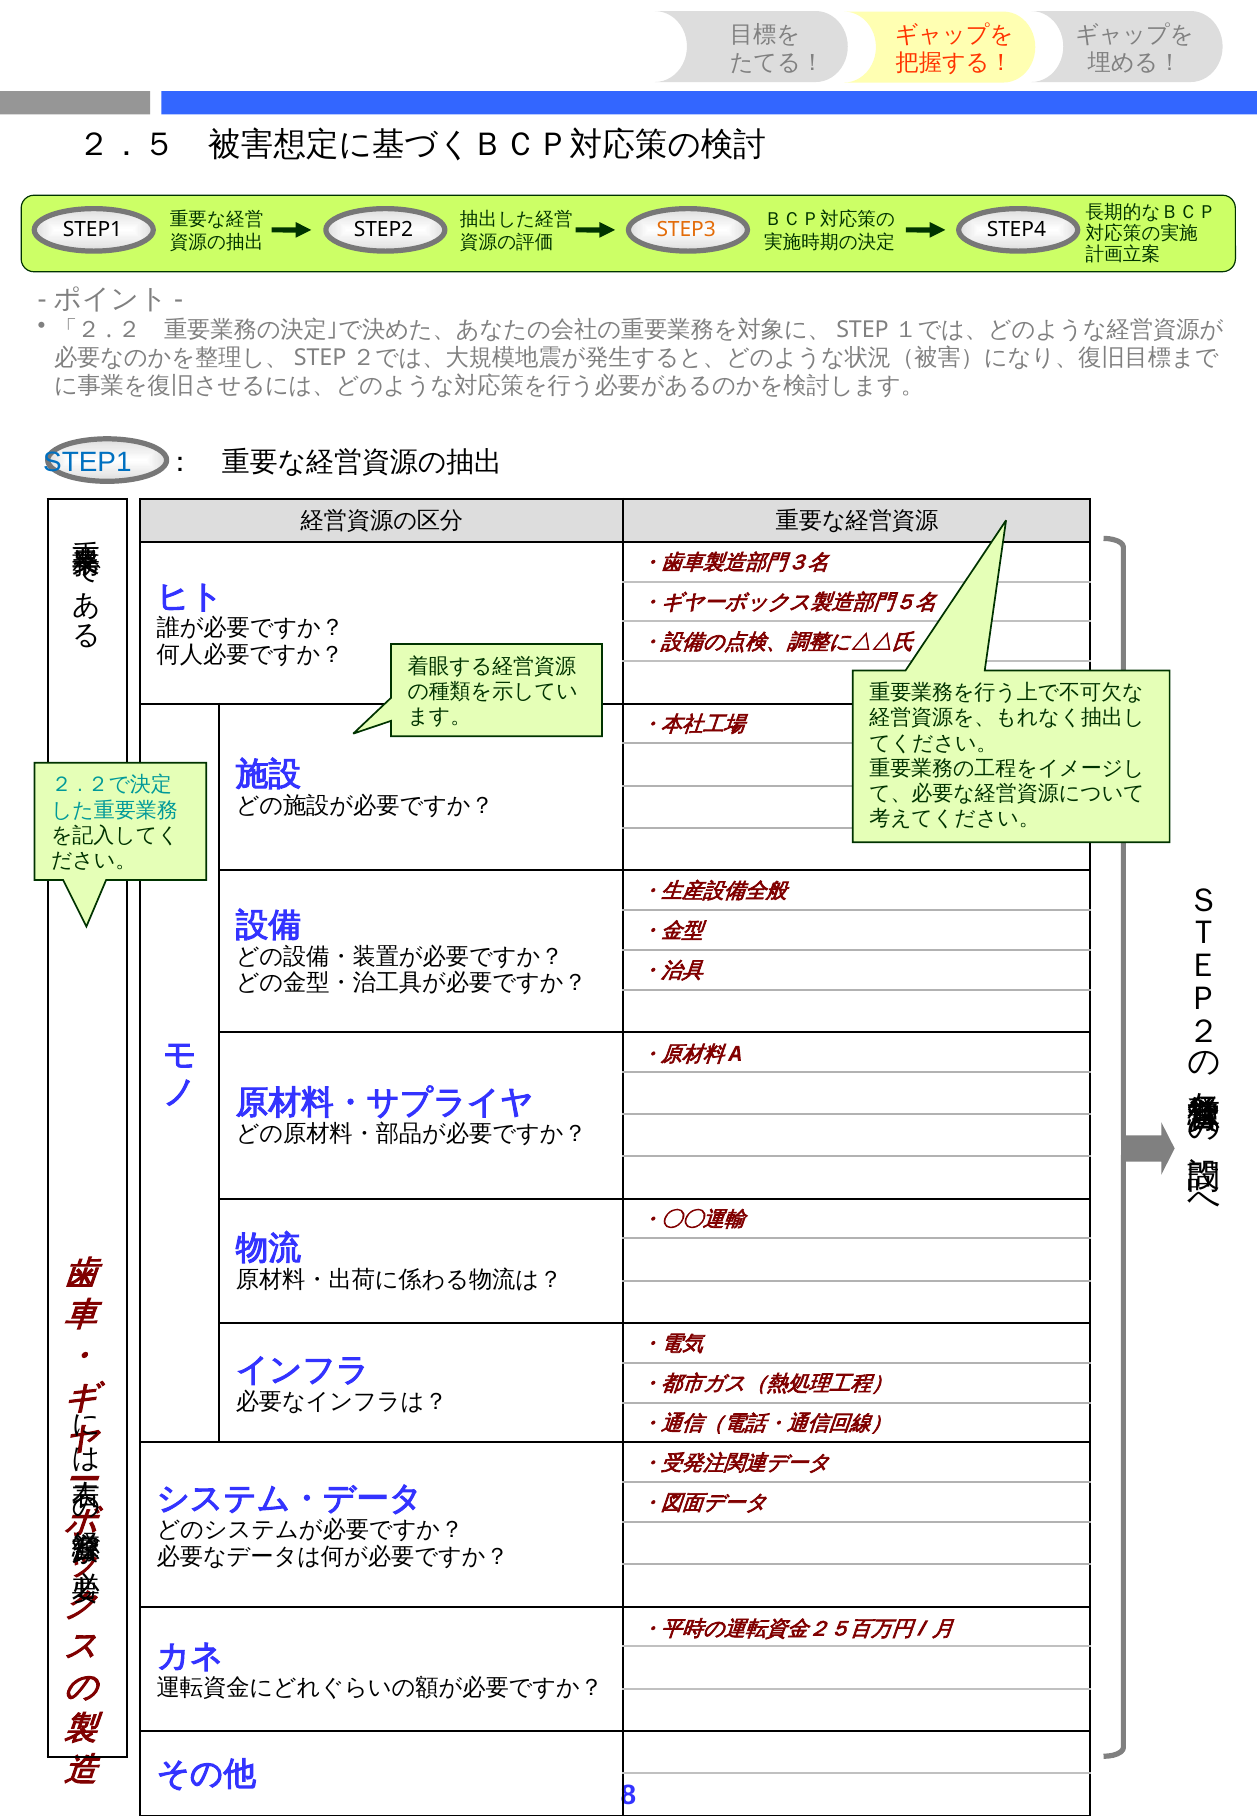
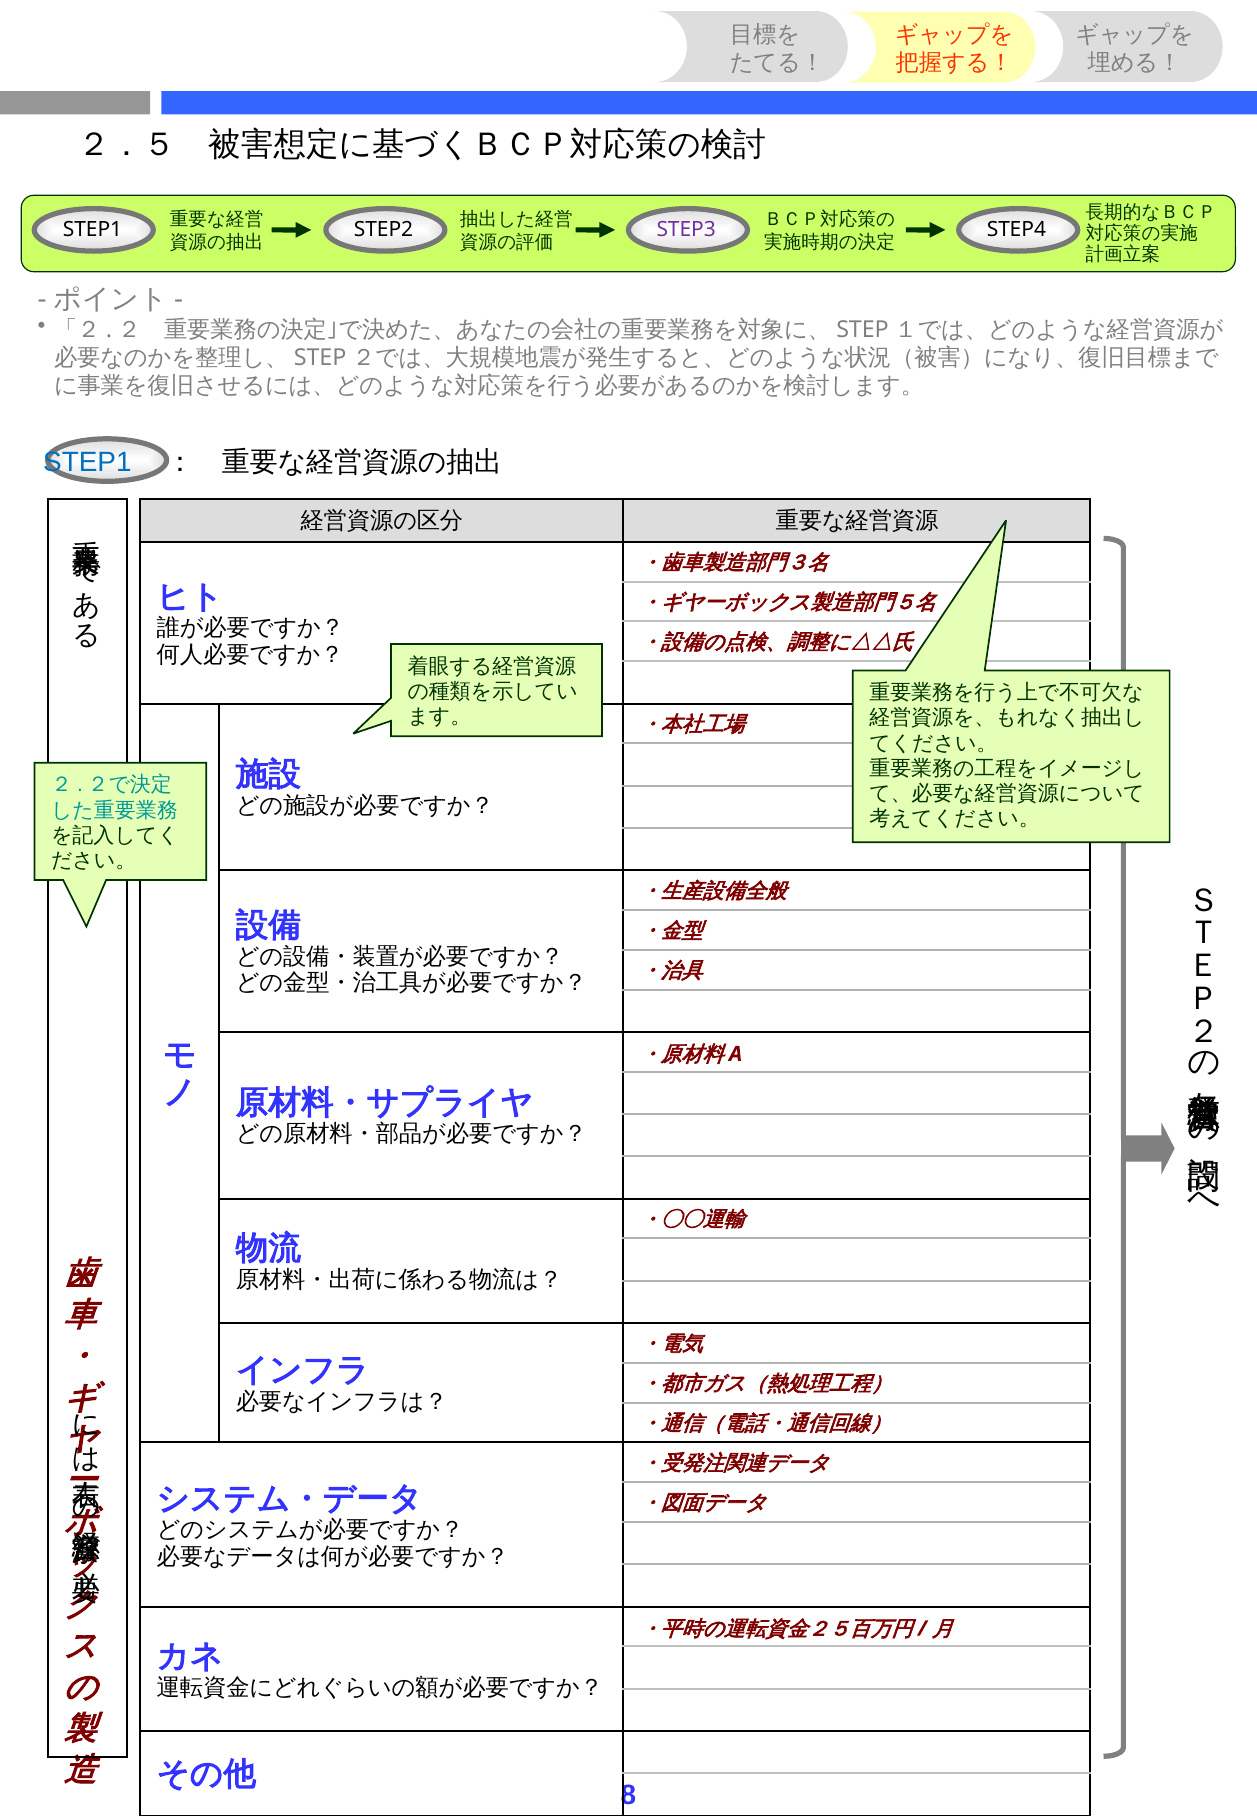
STEP3 colour: orange -> purple (686, 229)
